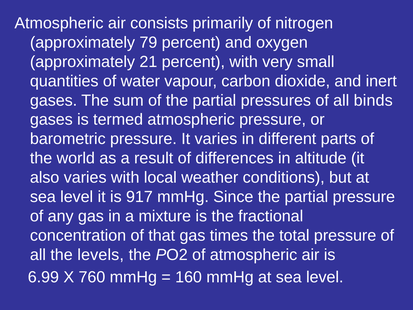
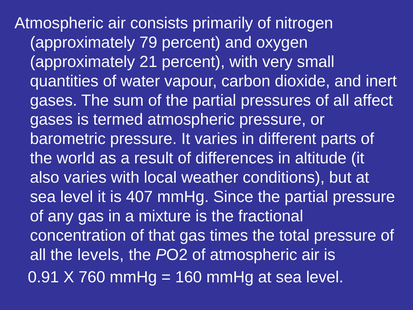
binds: binds -> affect (373, 100)
917: 917 -> 407 (139, 197)
6.99: 6.99 -> 0.91 (43, 277)
